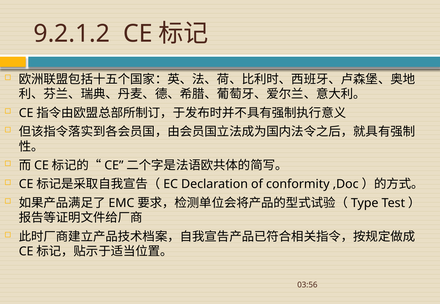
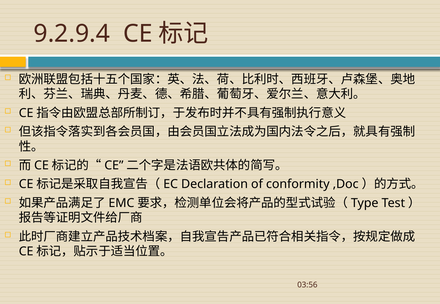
9.2.1.2: 9.2.1.2 -> 9.2.9.4 (72, 34)
